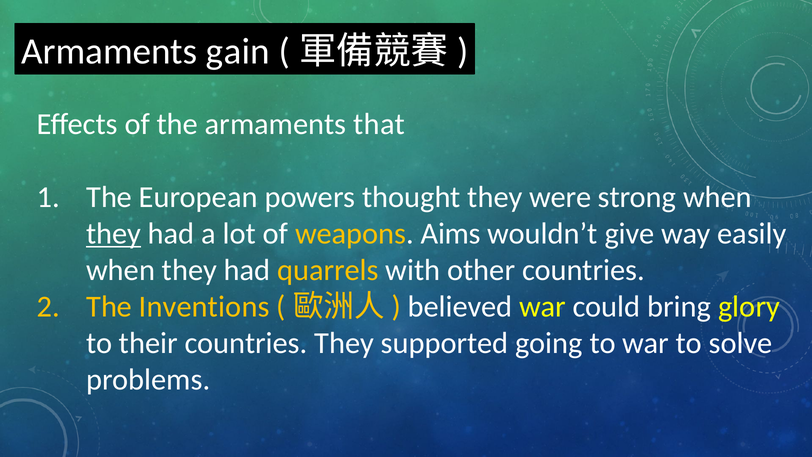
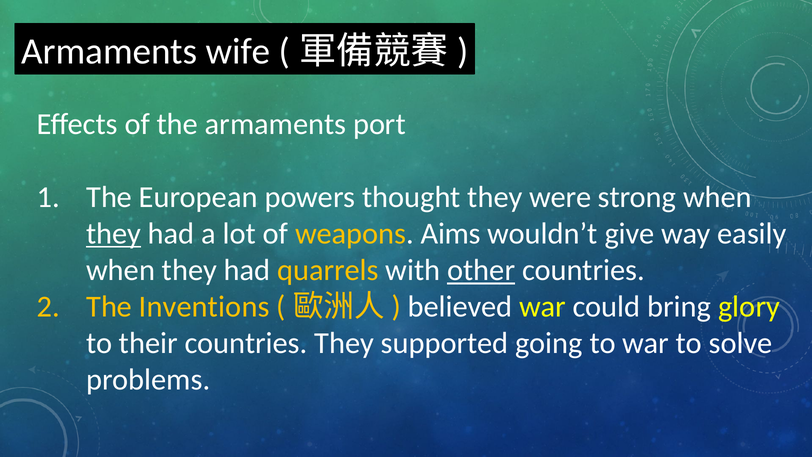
gain: gain -> wife (238, 51)
that: that -> port (379, 124)
other underline: none -> present (481, 270)
